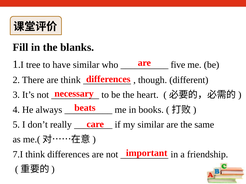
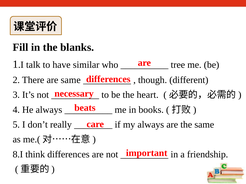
tree: tree -> talk (33, 65)
five: five -> tree (178, 65)
are think: think -> same (71, 80)
my similar: similar -> always (151, 125)
7.I: 7.I -> 8.I (18, 155)
